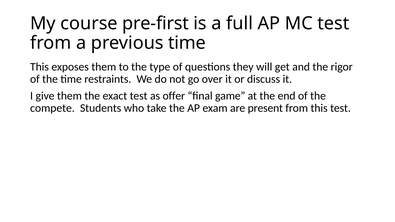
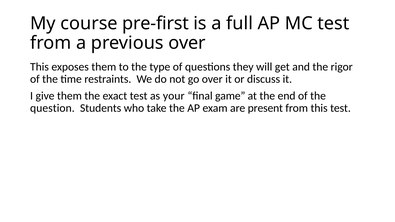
previous time: time -> over (187, 43)
offer: offer -> your (174, 96)
compete: compete -> question (52, 108)
